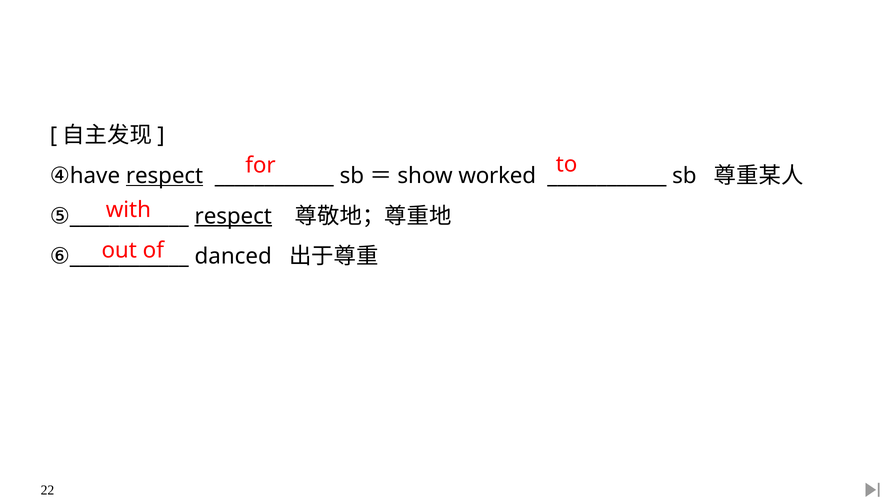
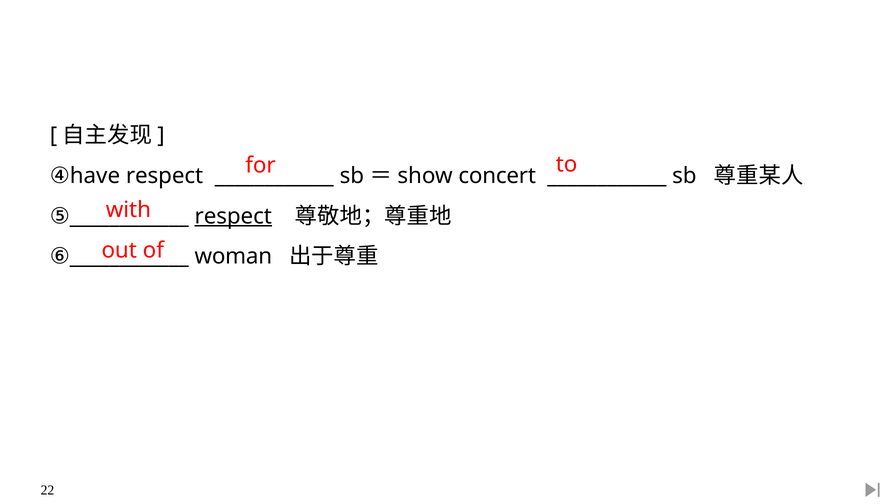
respect underline: present -> none (165, 176)
worked: worked -> concert (497, 176)
danced: danced -> woman (233, 256)
